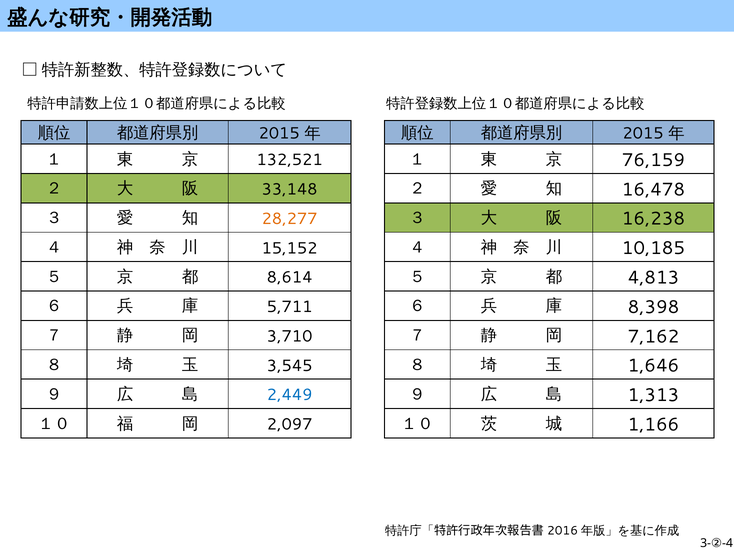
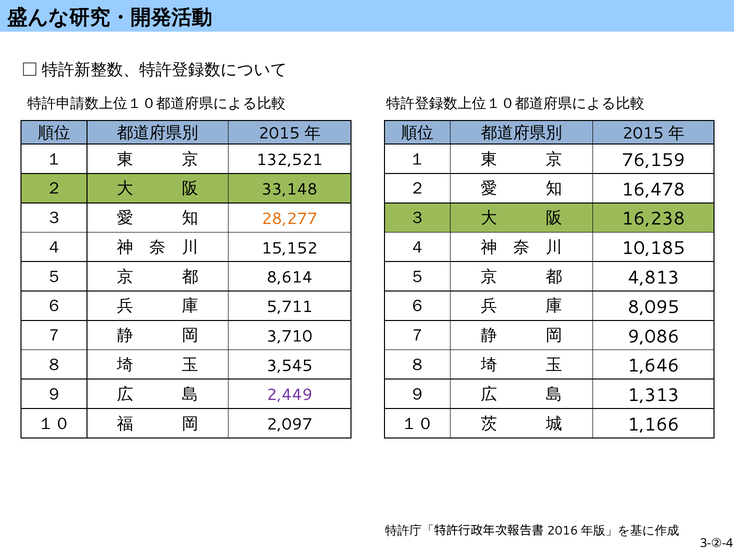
8,398: 8,398 -> 8,095 (653, 307)
7,162: 7,162 -> 9,086 (653, 337)
2,449 colour: blue -> purple (290, 395)
